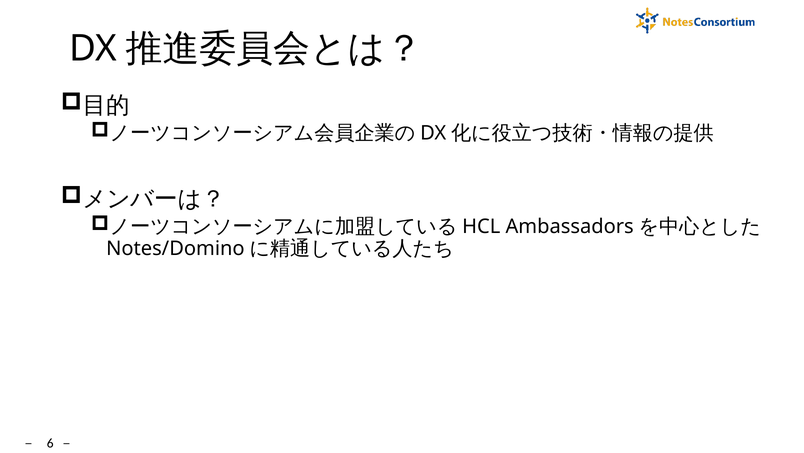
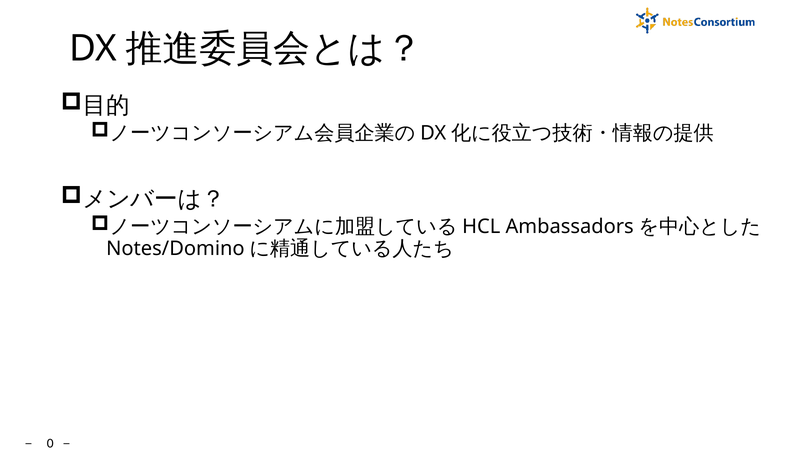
6: 6 -> 0 (50, 442)
